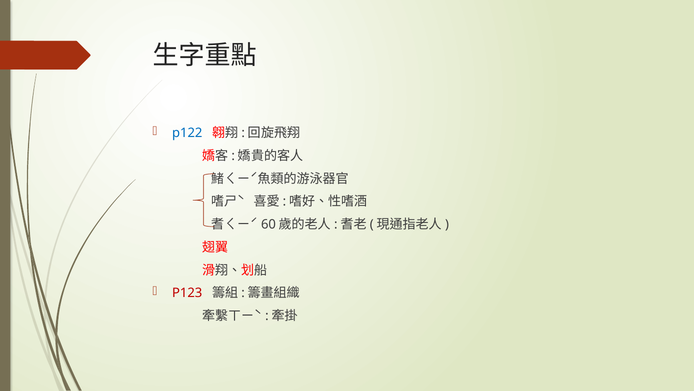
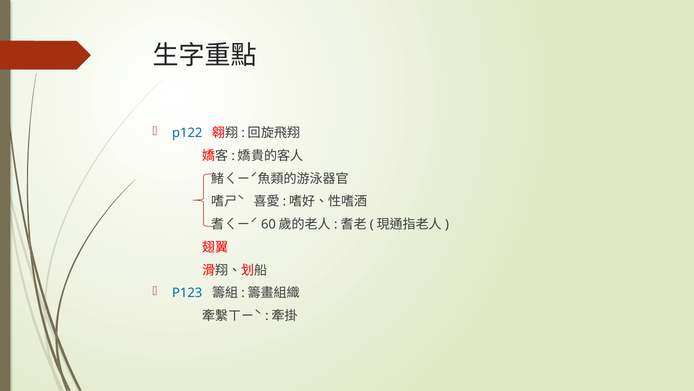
P123 colour: red -> blue (187, 293)
